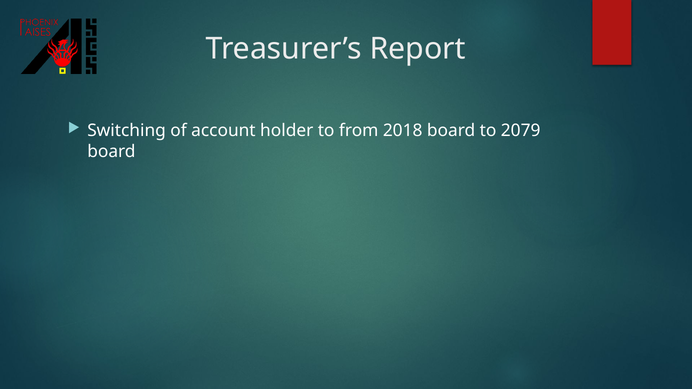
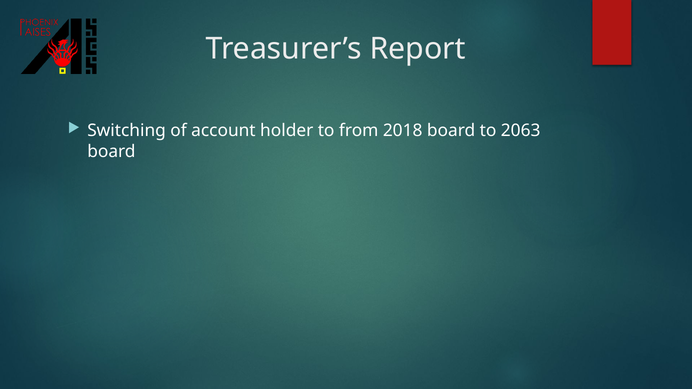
2079: 2079 -> 2063 (521, 131)
